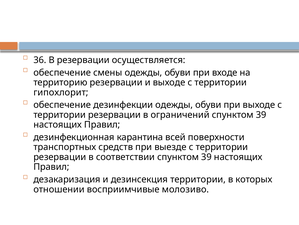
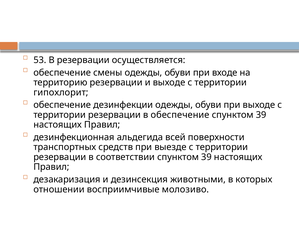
36: 36 -> 53 (40, 60)
в ограничений: ограничений -> обеспечение (180, 114)
карантина: карантина -> альдегида (140, 137)
дезинсекция территории: территории -> животными (198, 179)
